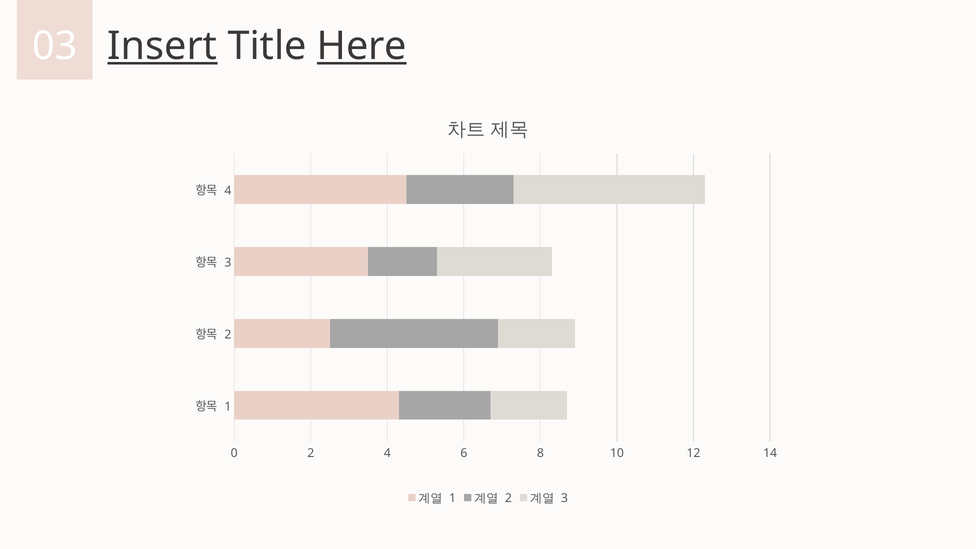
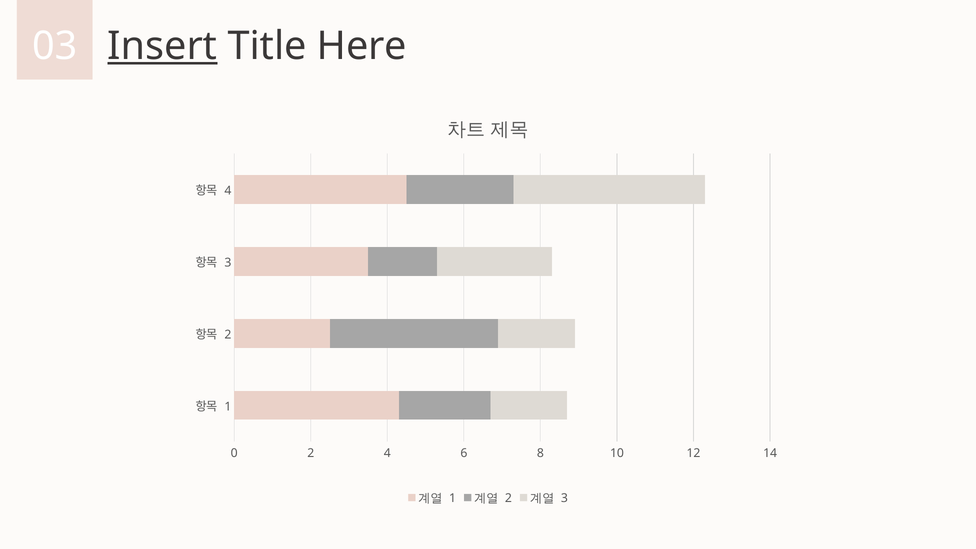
Here underline: present -> none (362, 46)
